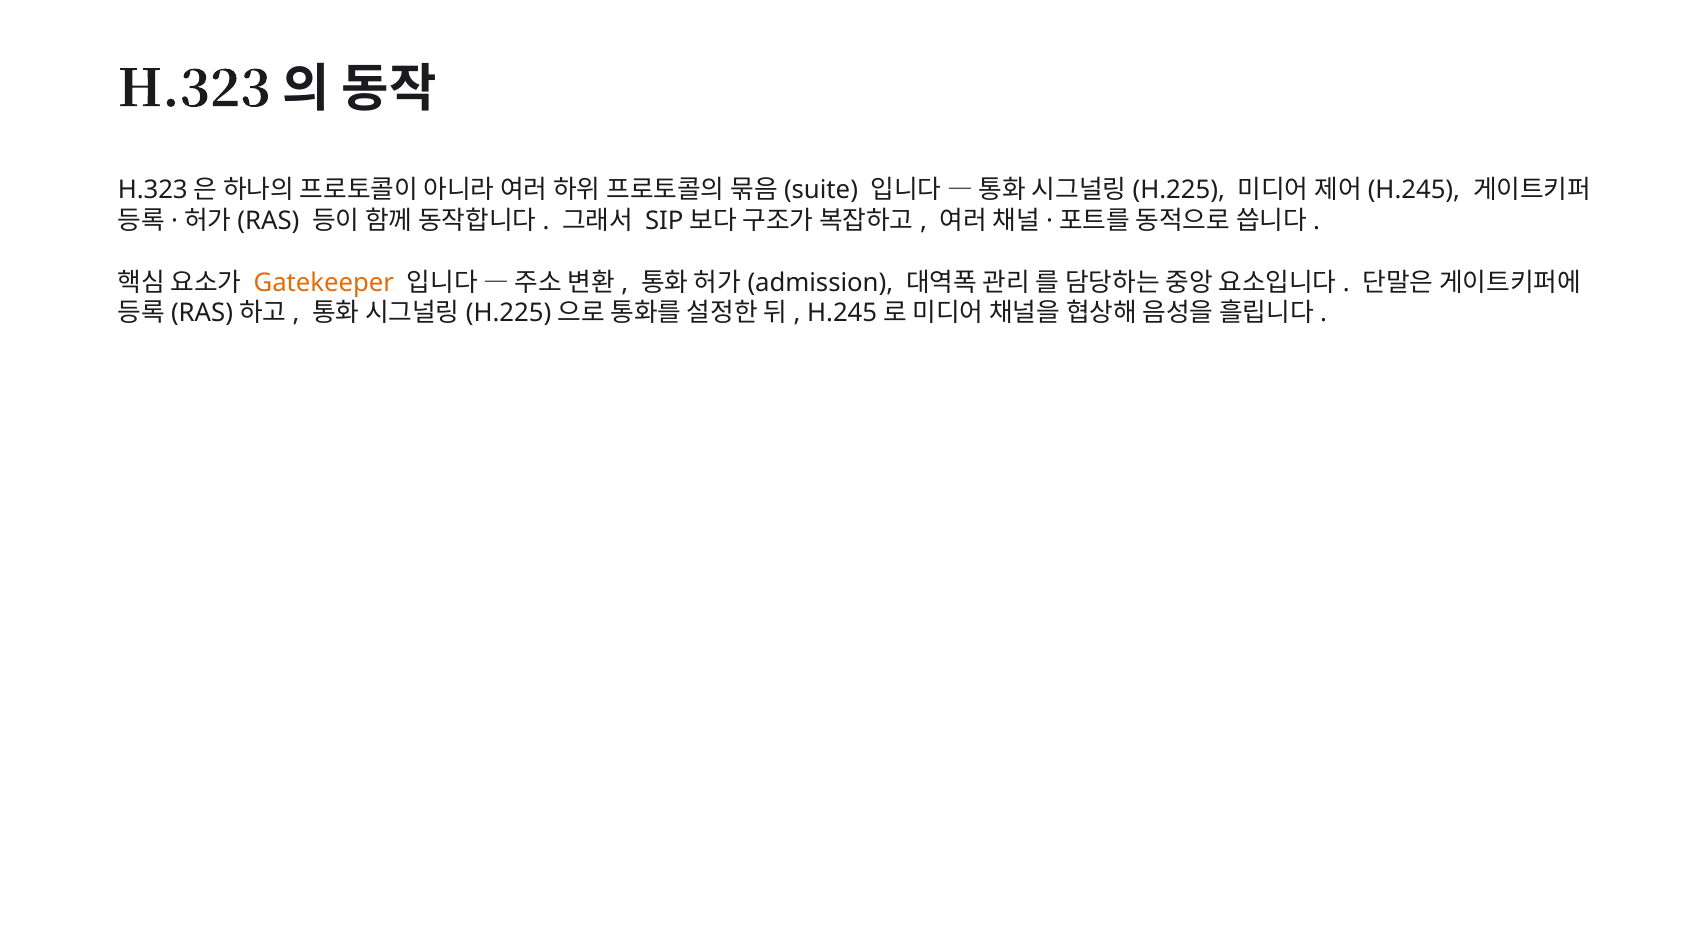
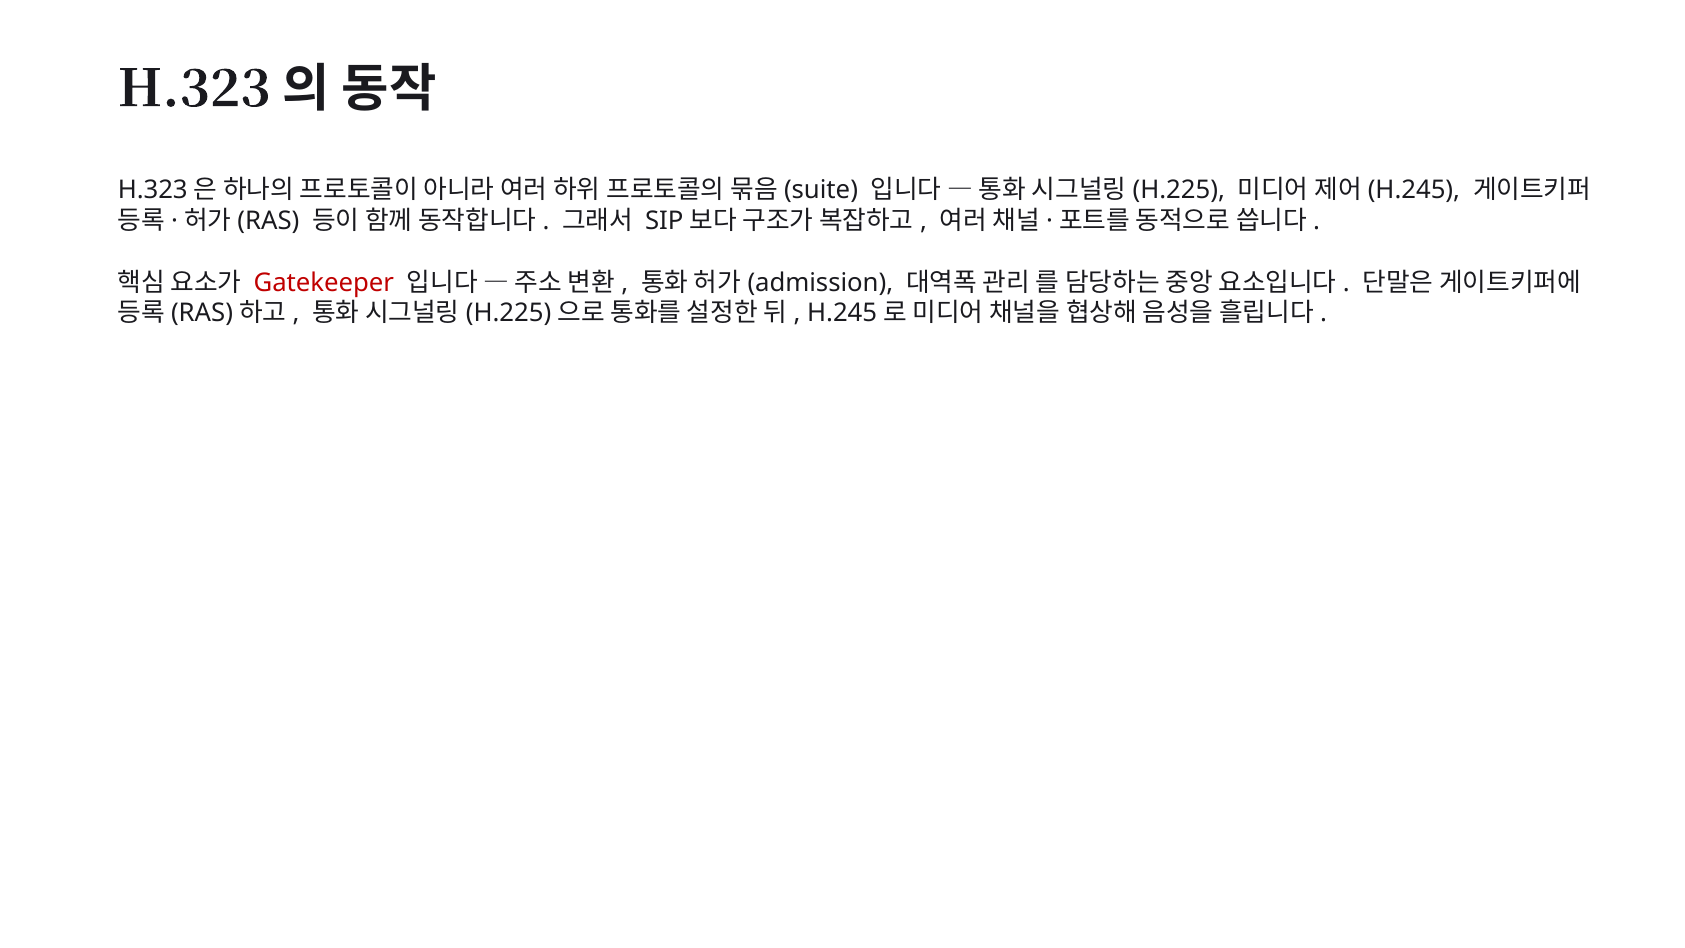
Gatekeeper colour: orange -> red (324, 283)
